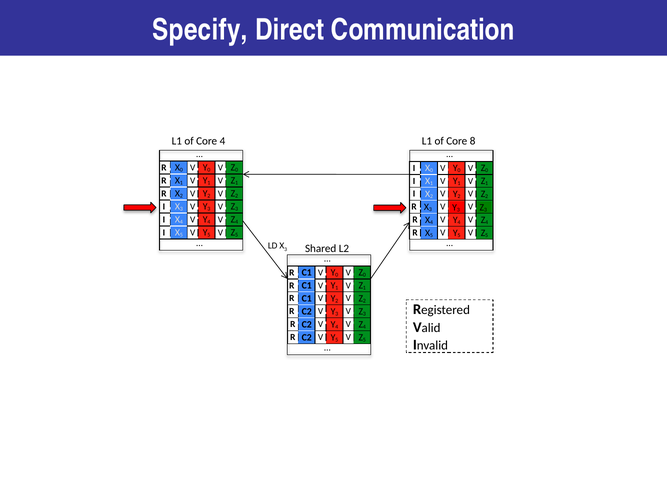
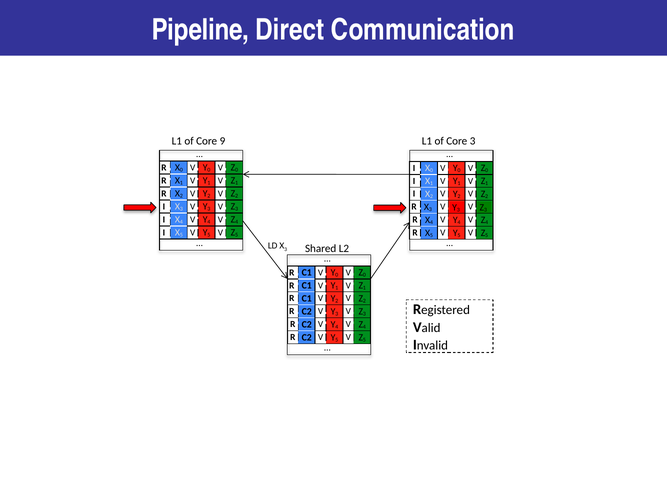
Specify: Specify -> Pipeline (200, 30)
Core 4: 4 -> 9 (222, 141)
Core 8: 8 -> 3 (473, 141)
